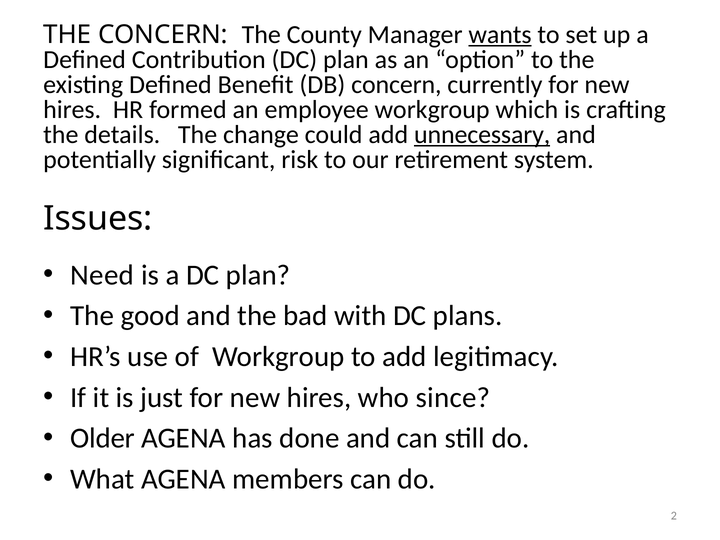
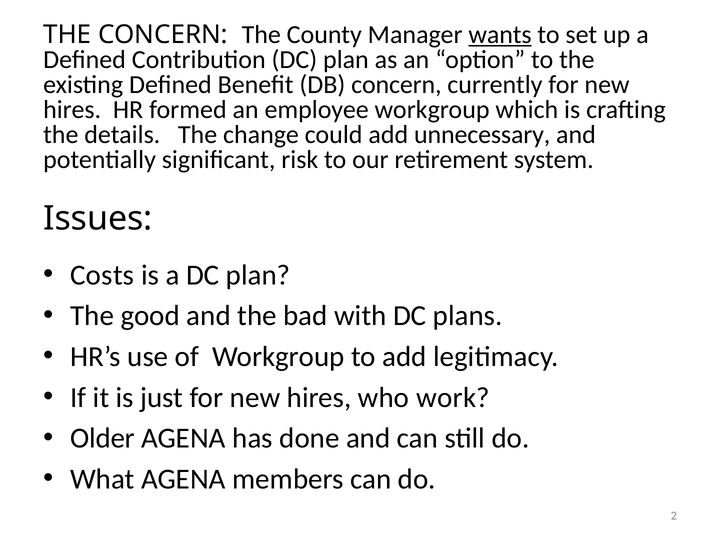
unnecessary underline: present -> none (482, 135)
Need: Need -> Costs (102, 275)
since: since -> work (453, 397)
